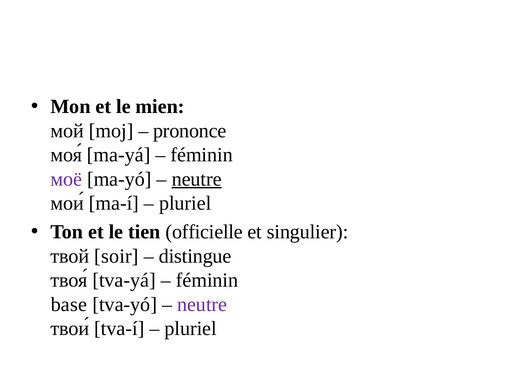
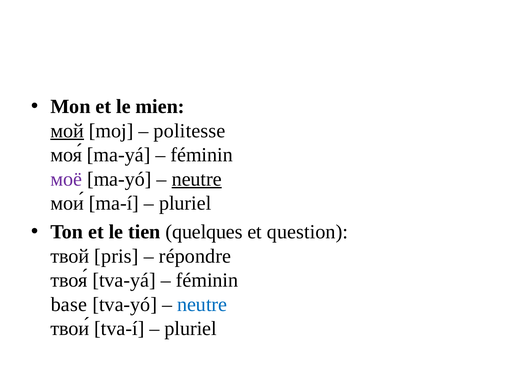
мой underline: none -> present (67, 131)
prononce: prononce -> politesse (190, 131)
officielle: officielle -> quelques (204, 232)
singulier: singulier -> question (307, 232)
soir: soir -> pris (116, 256)
distingue: distingue -> répondre (195, 256)
neutre colour: purple -> blue (202, 304)
